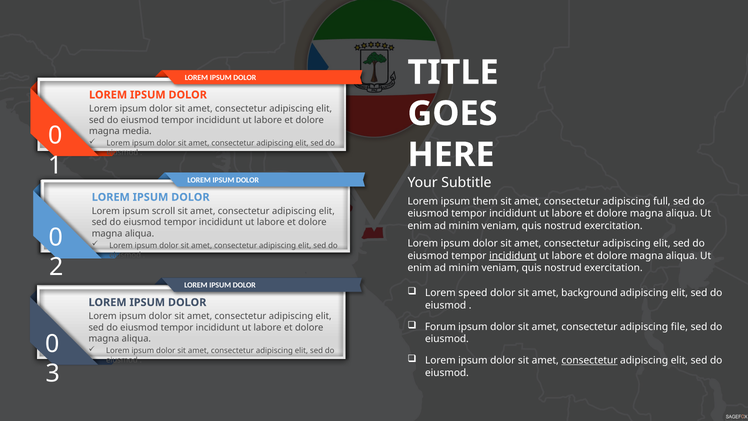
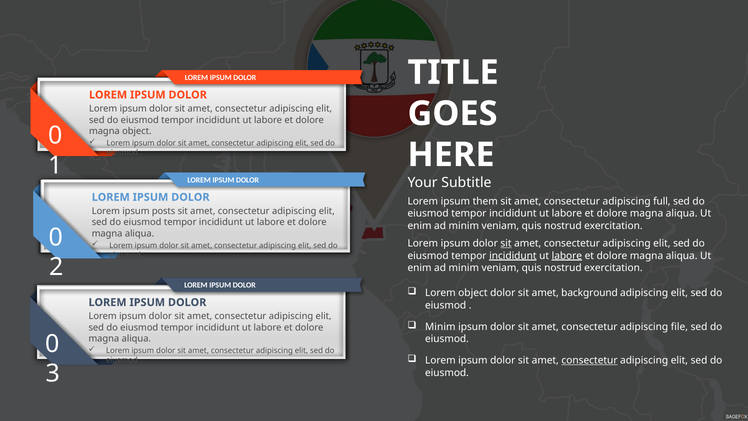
media: media -> object (137, 131)
scroll: scroll -> posts (164, 211)
sit underline: none -> present (506, 243)
labore underline: none -> present (567, 256)
Lorem speed: speed -> object (473, 293)
Forum: Forum -> Minim (440, 327)
